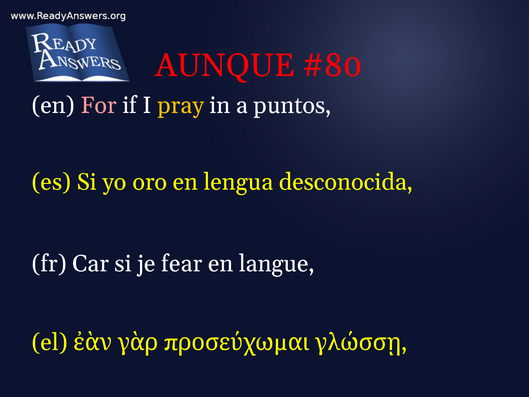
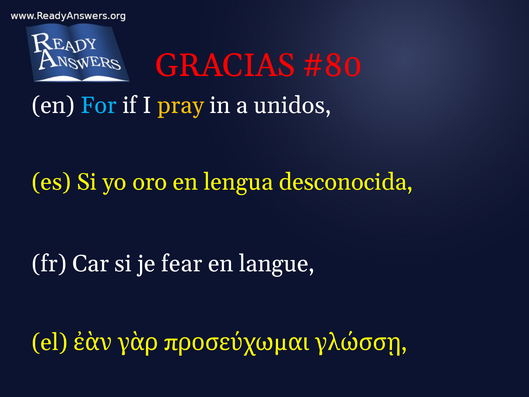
AUNQUE: AUNQUE -> GRACIAS (225, 65)
For colour: pink -> light blue (99, 105)
puntos: puntos -> unidos (292, 105)
